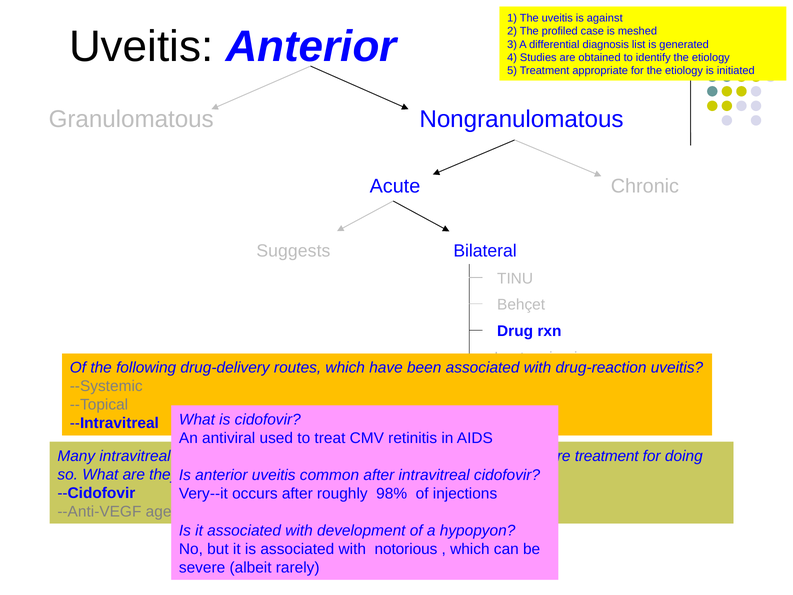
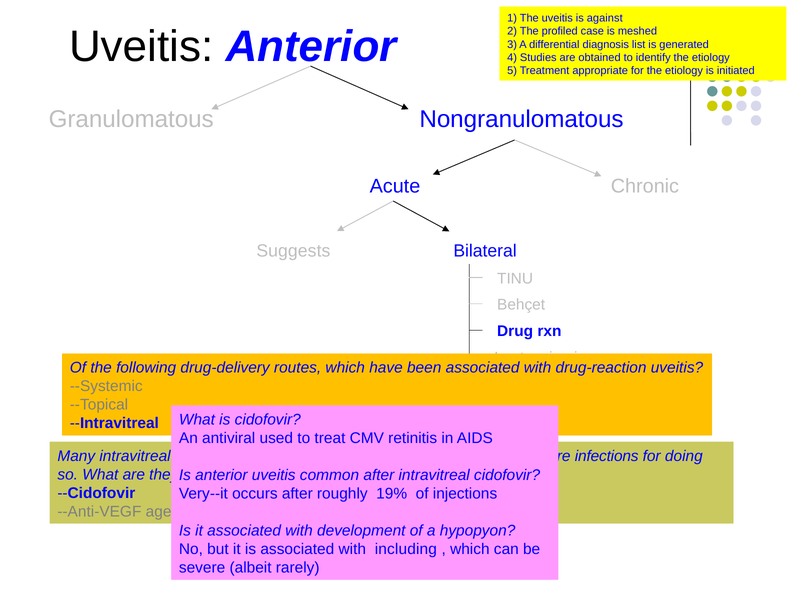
treatment: treatment -> infections (607, 456)
98%: 98% -> 19% (392, 493)
notorious: notorious -> including (406, 549)
